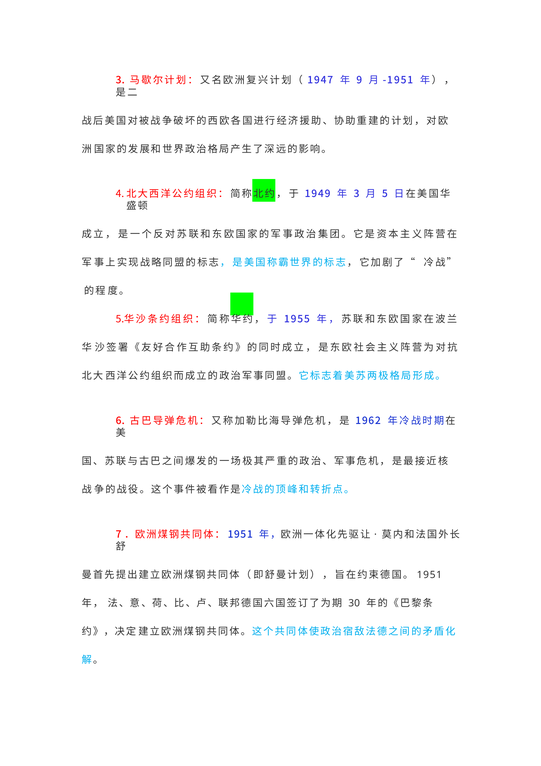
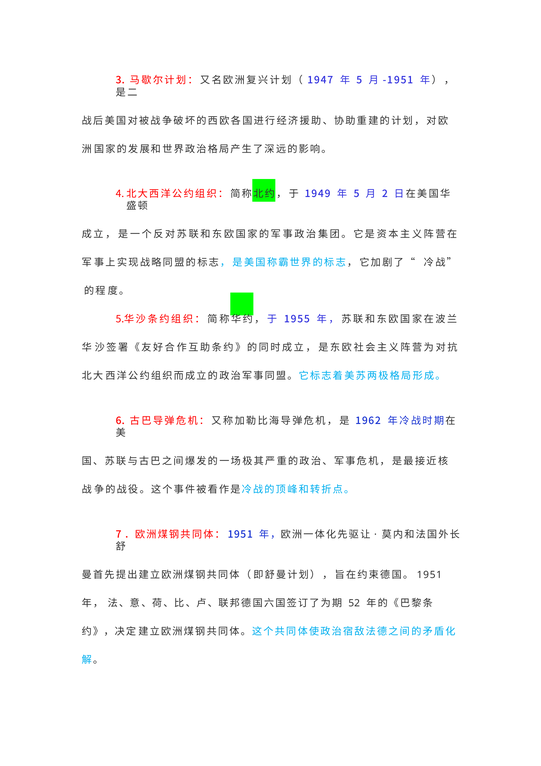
9: 9 -> 5 (360, 80)
3: 3 -> 5 (357, 194)
5: 5 -> 2 (385, 194)
30: 30 -> 52 (354, 603)
